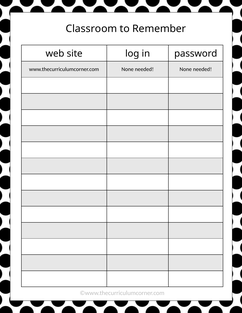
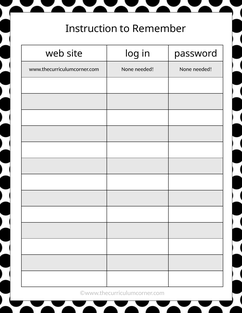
Classroom: Classroom -> Instruction (91, 29)
